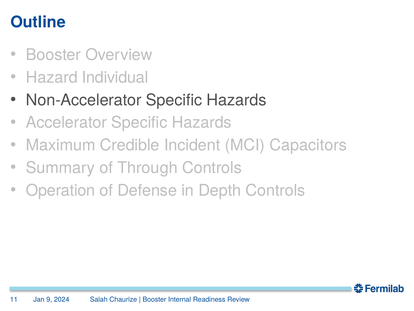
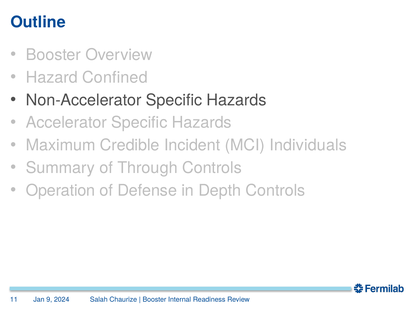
Individual: Individual -> Confined (115, 77)
Capacitors: Capacitors -> Individuals (308, 145)
